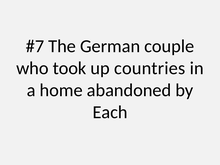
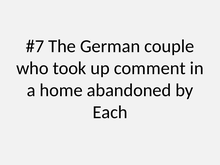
countries: countries -> comment (150, 68)
